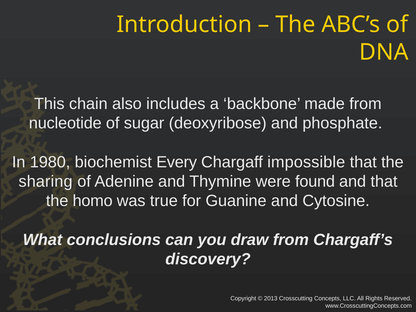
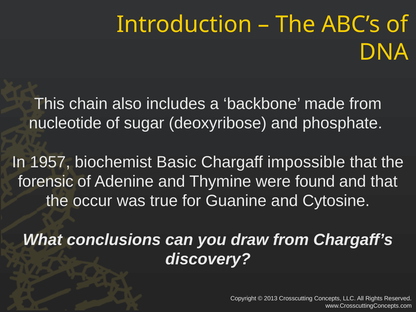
1980: 1980 -> 1957 (50, 162)
Every: Every -> Basic (176, 162)
sharing: sharing -> forensic (46, 181)
homo: homo -> occur (93, 201)
